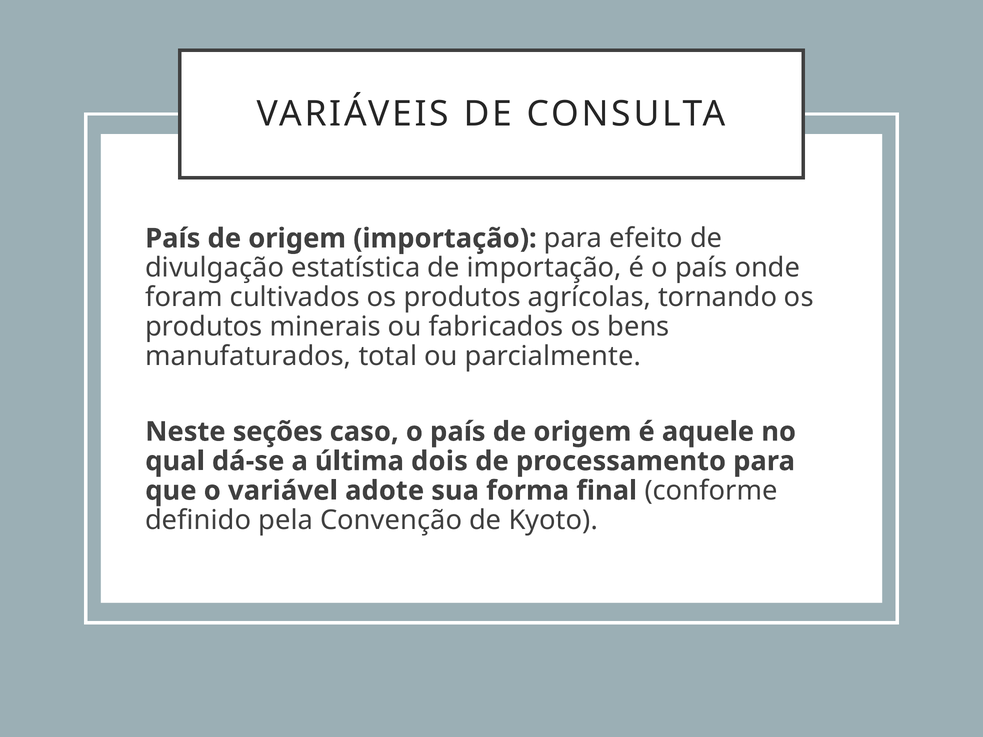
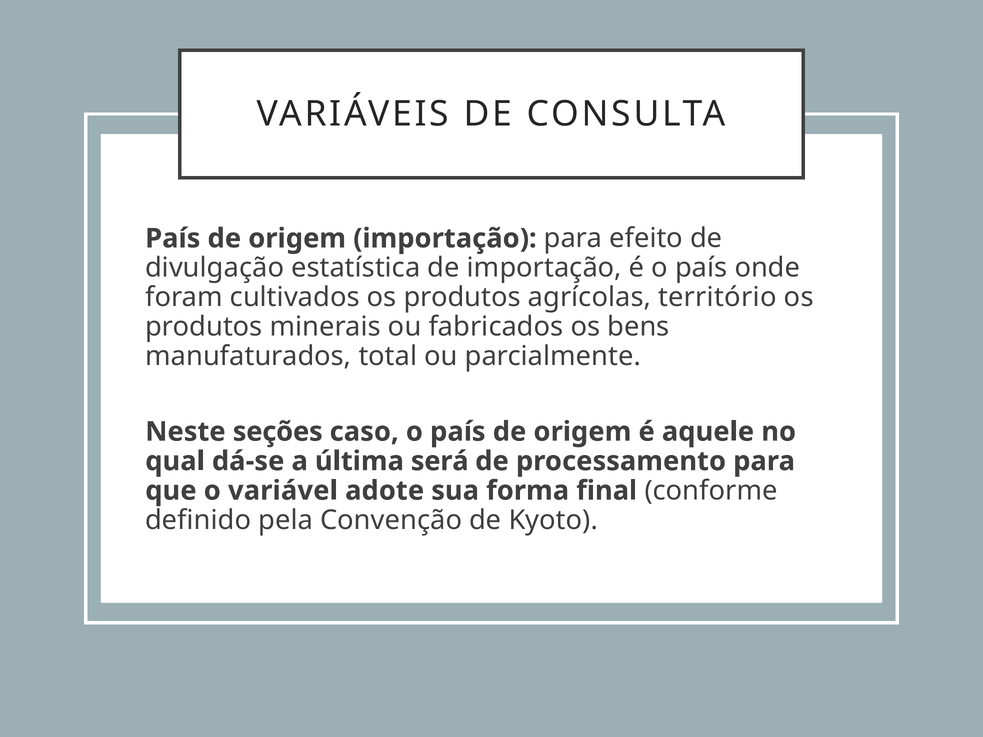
tornando: tornando -> território (717, 297)
dois: dois -> será (440, 461)
